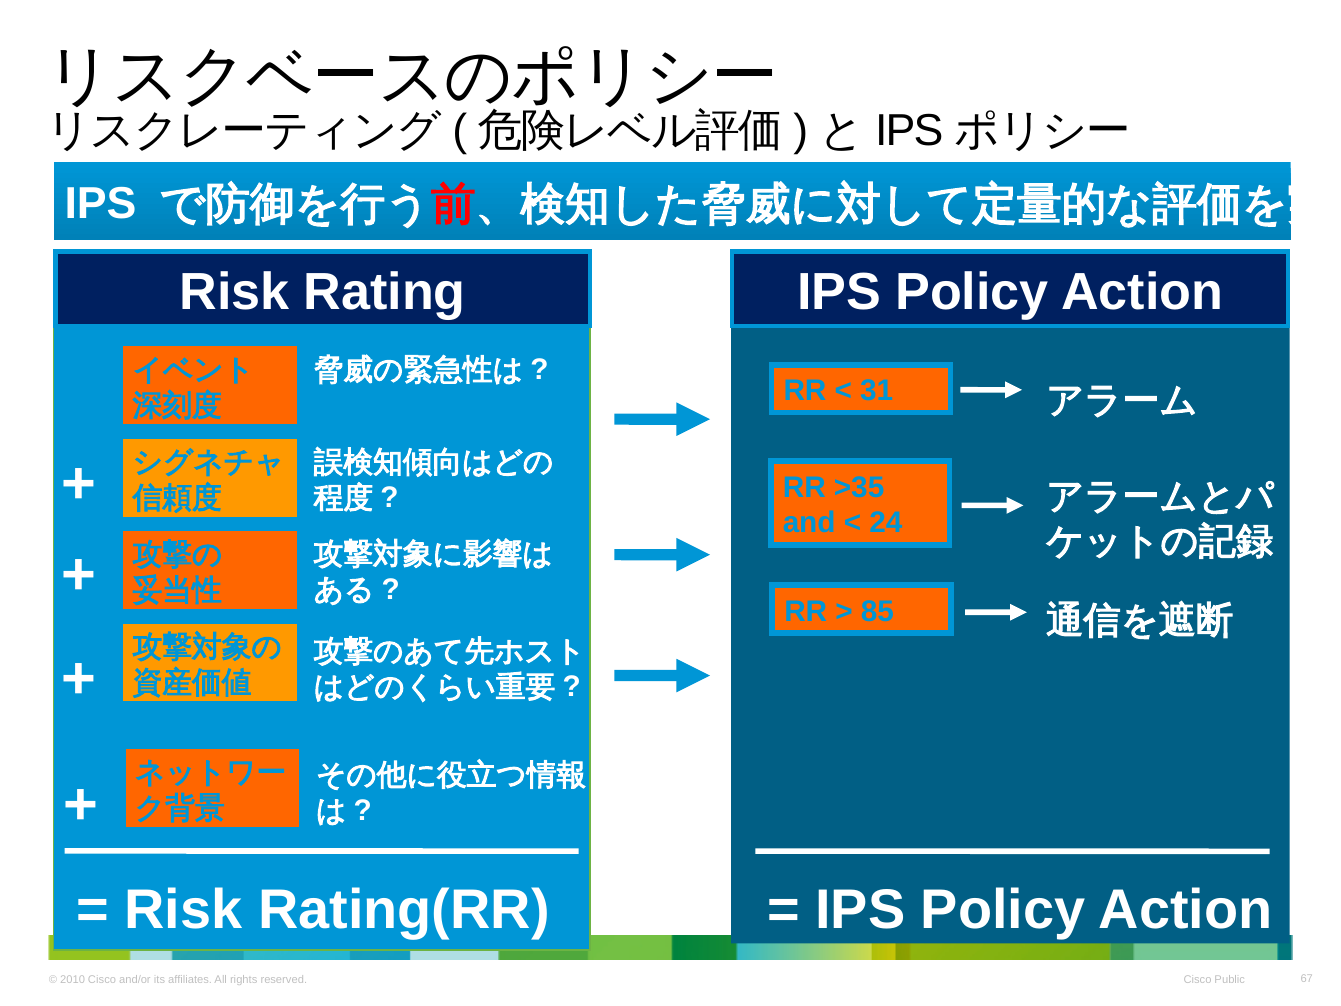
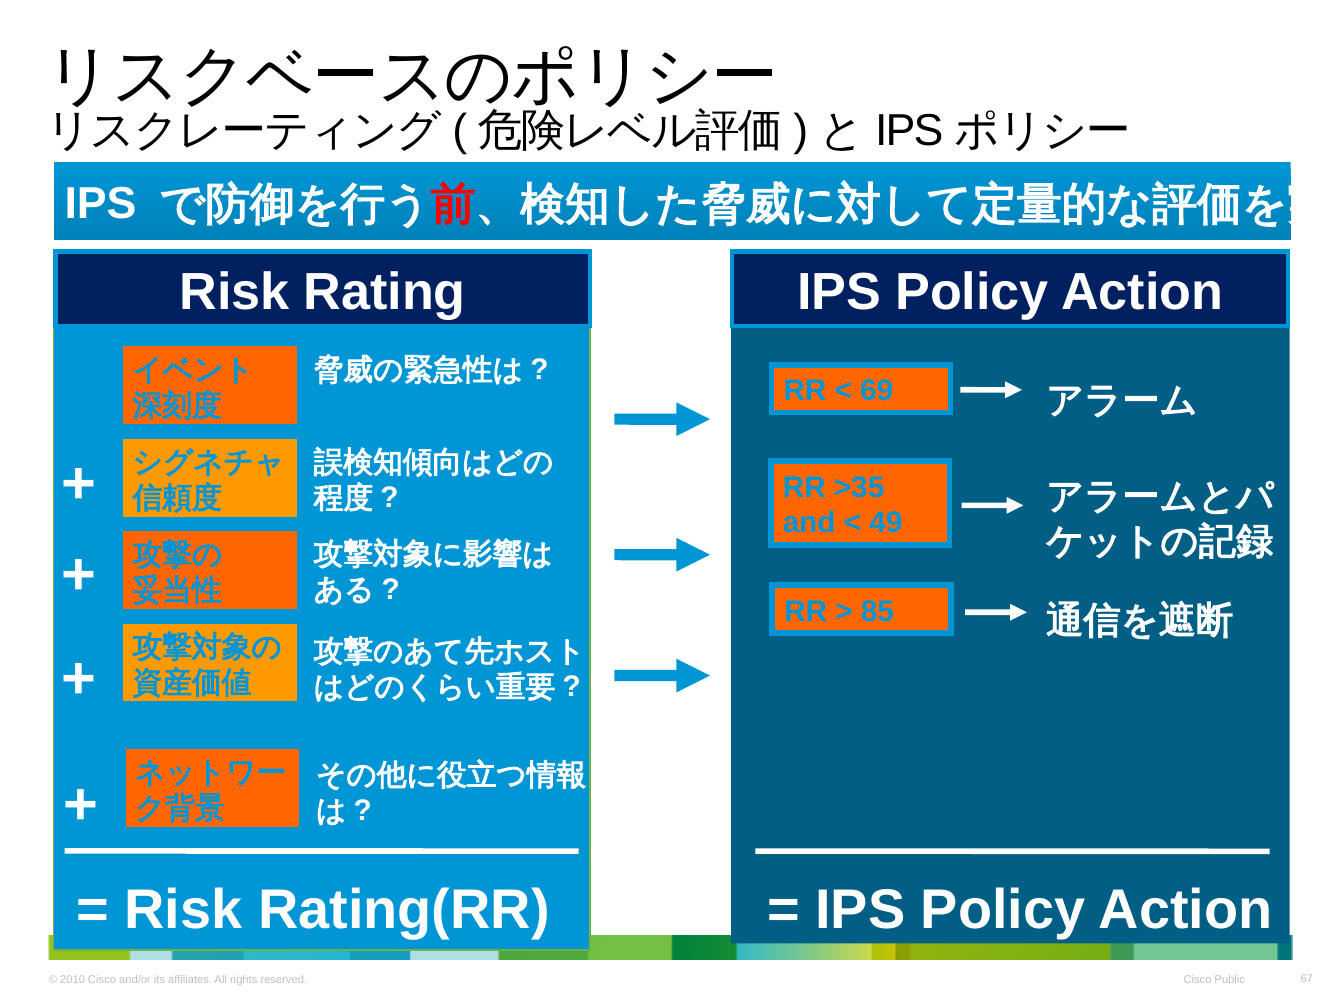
31: 31 -> 69 (877, 391)
24: 24 -> 49 (886, 523)
